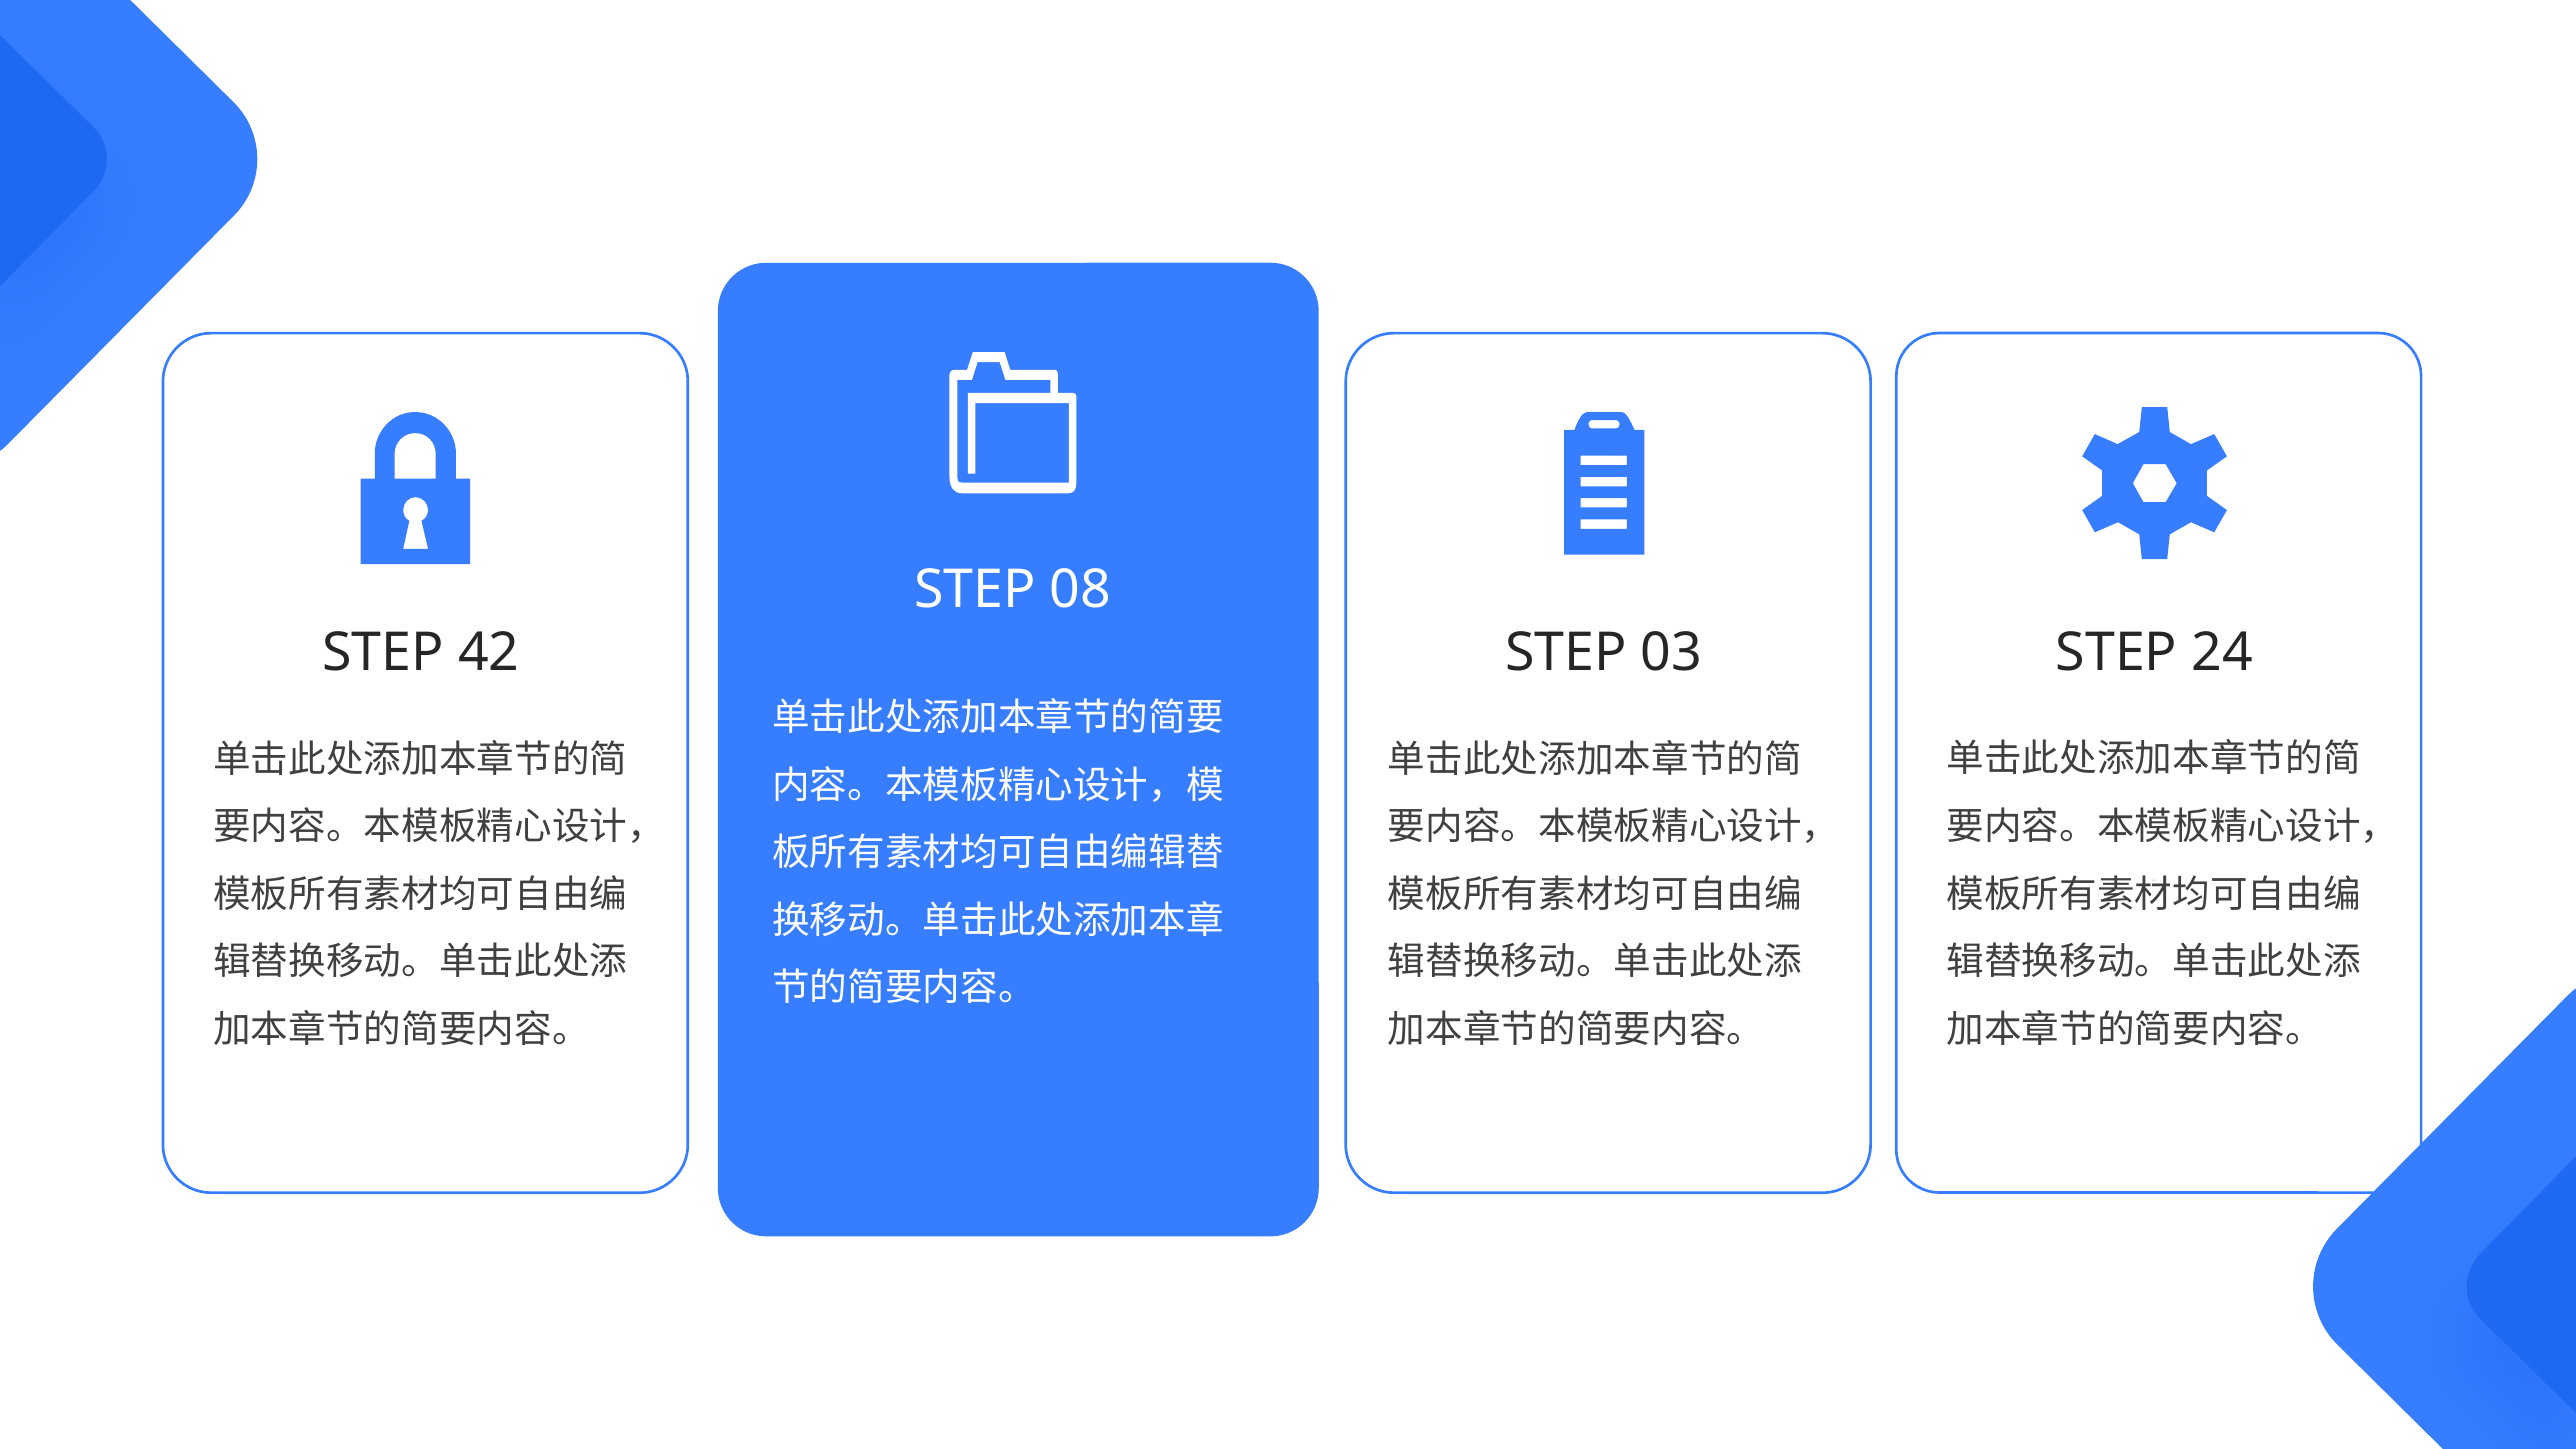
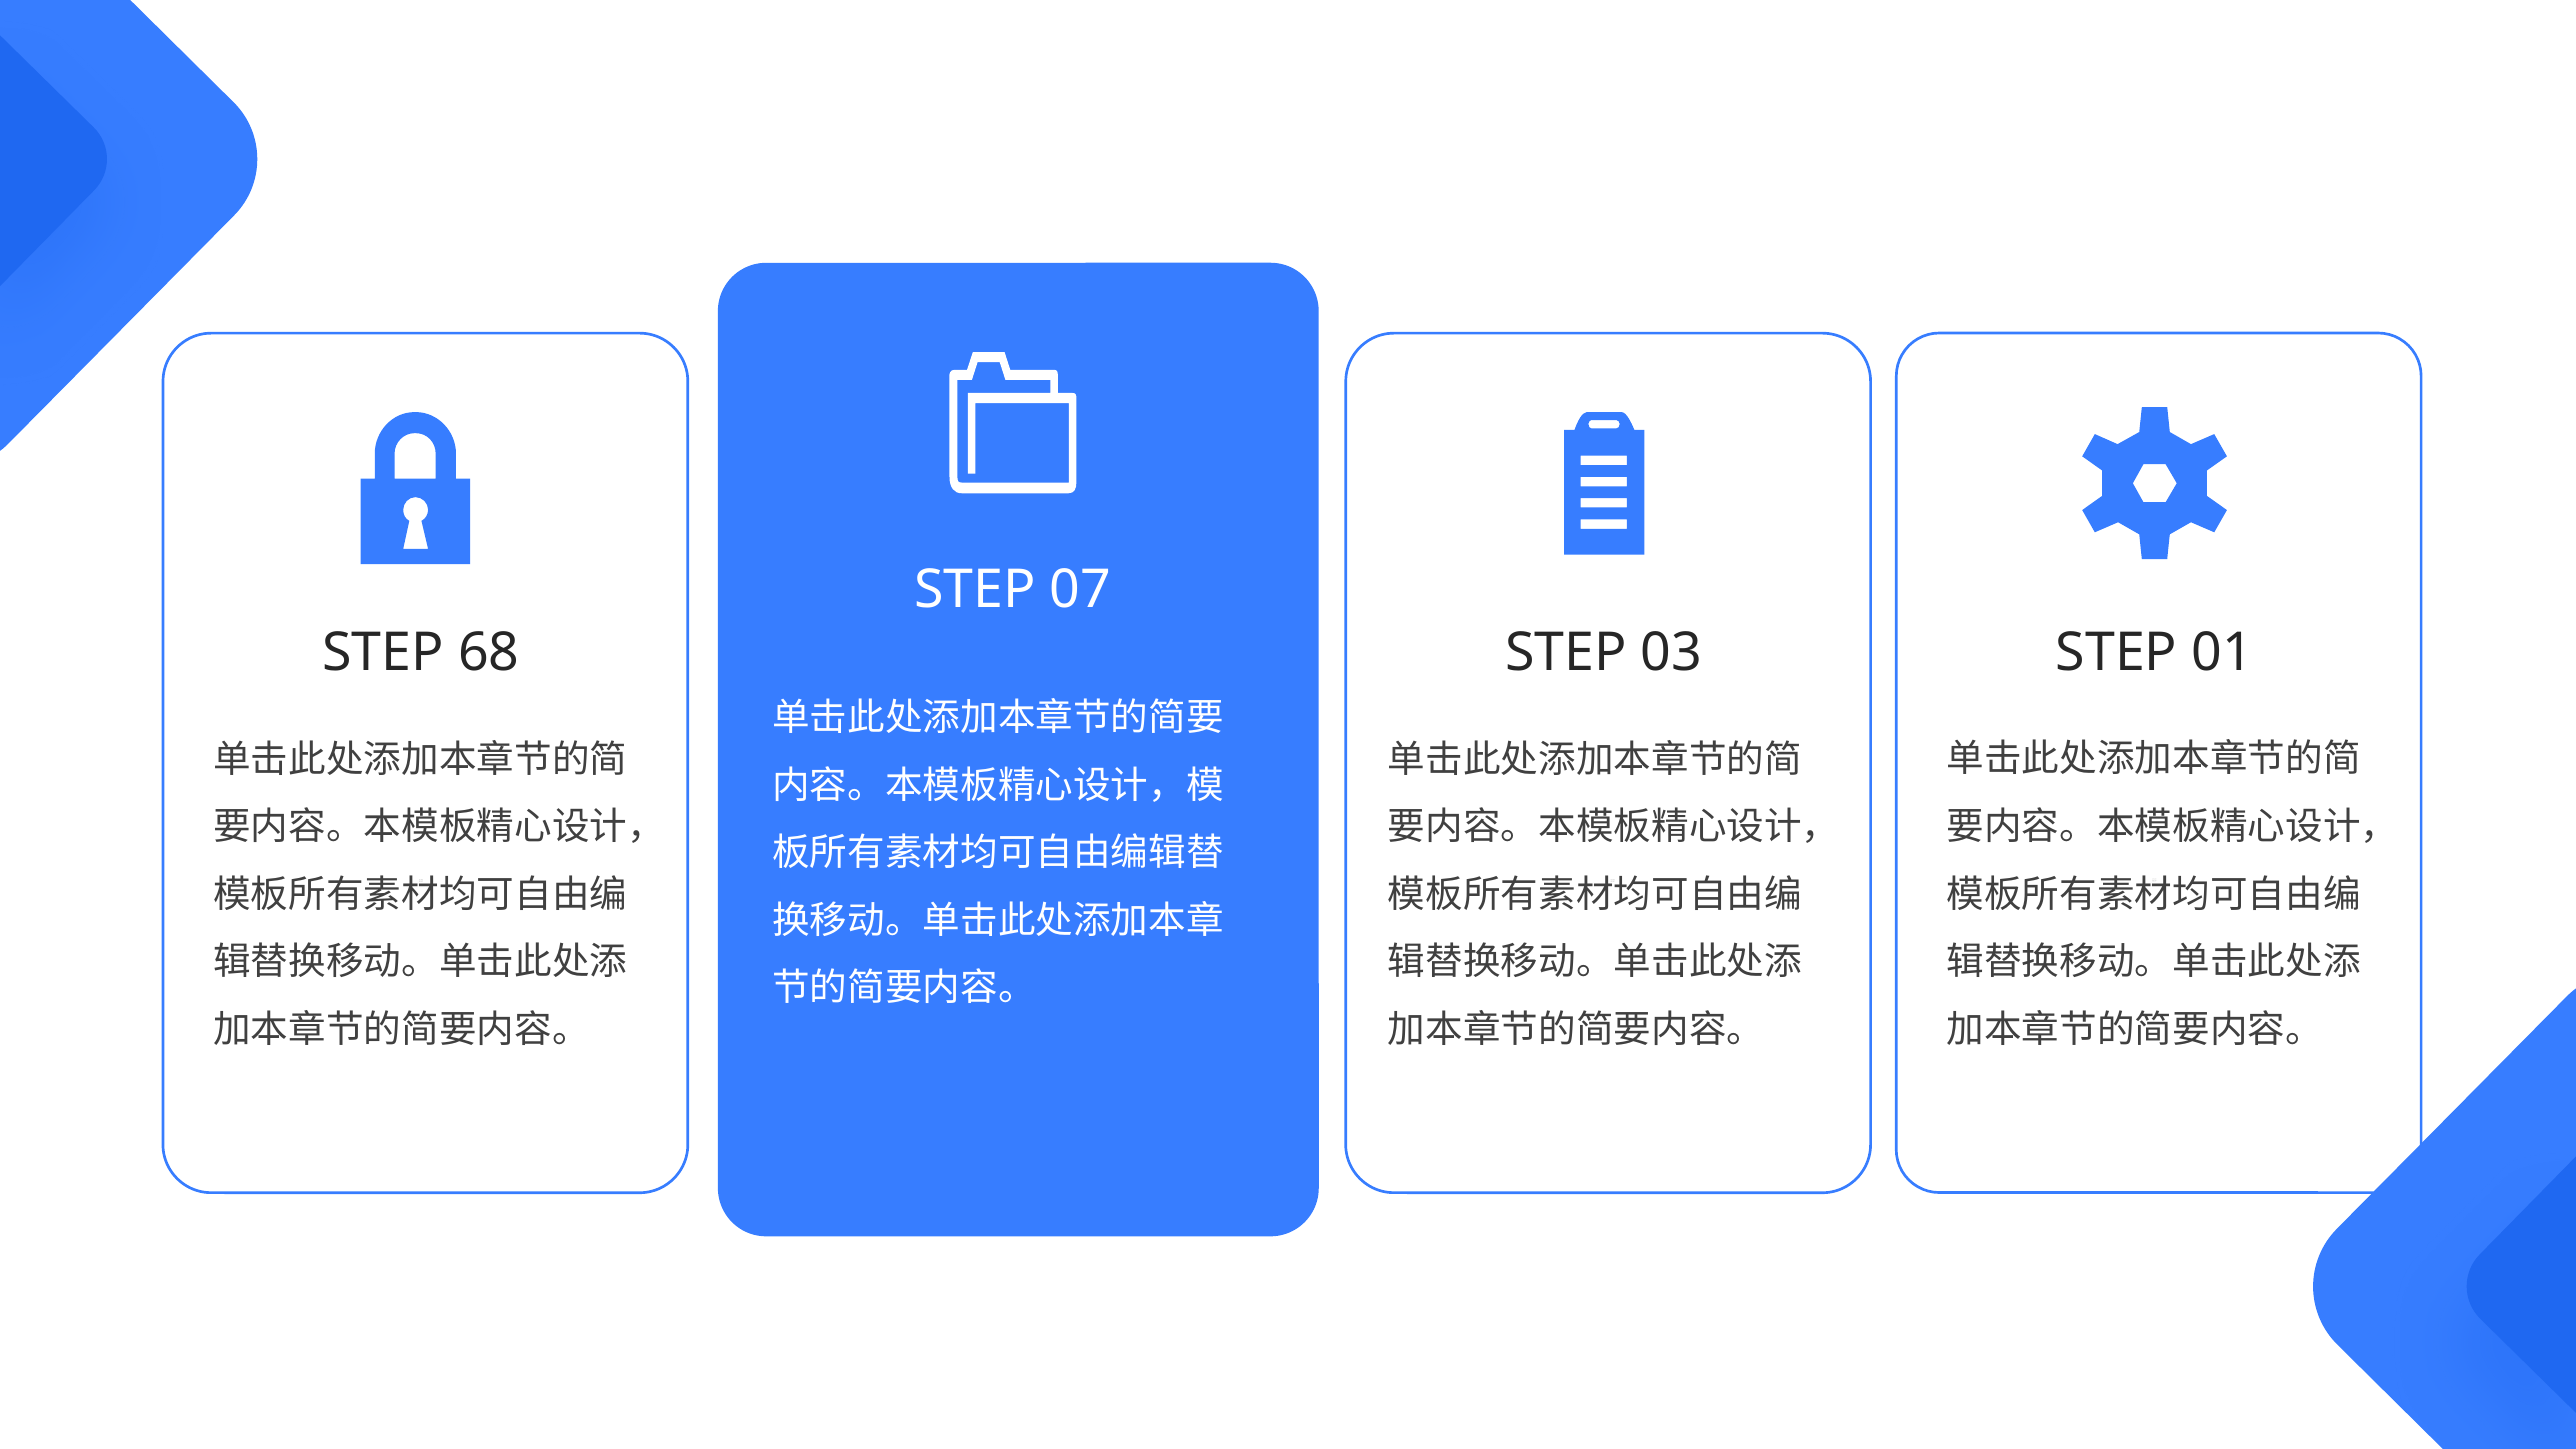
08: 08 -> 07 (1080, 590)
42: 42 -> 68 (489, 653)
24: 24 -> 01 (2222, 653)
